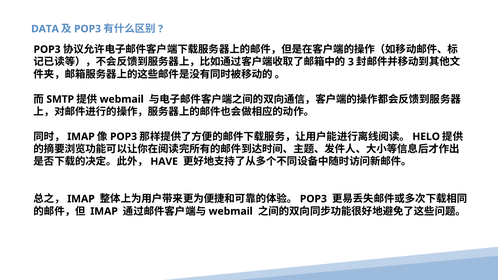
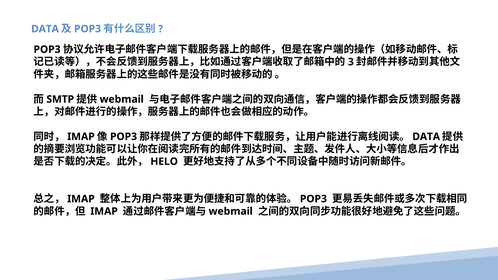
HELO: HELO -> DATA (426, 137)
HAVE: HAVE -> HELO (164, 162)
